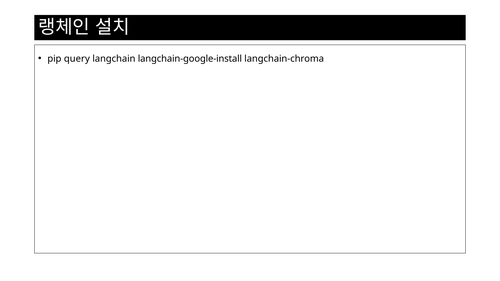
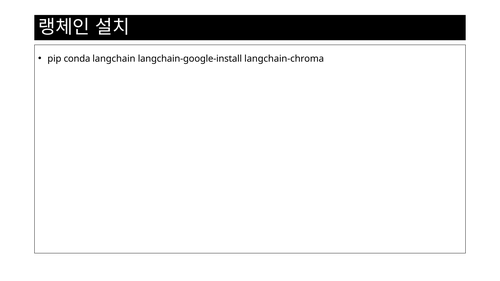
query: query -> conda (77, 59)
